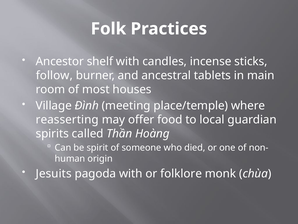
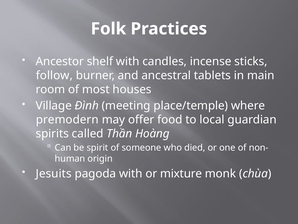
reasserting: reasserting -> premodern (67, 119)
folklore: folklore -> mixture (181, 173)
